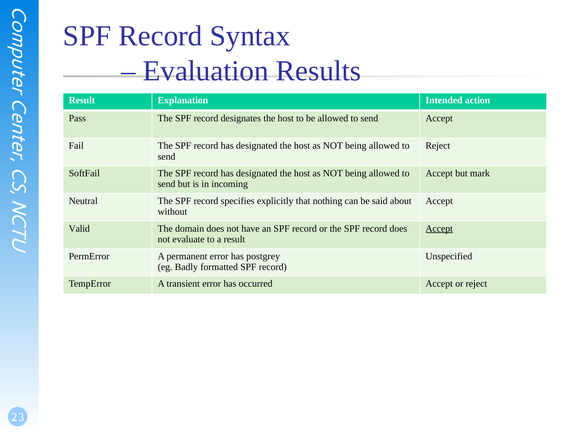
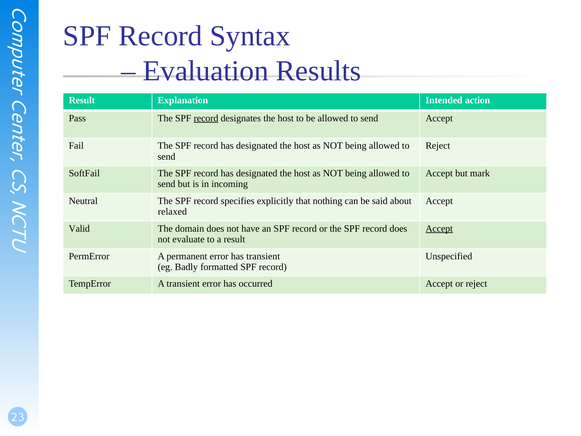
record underline: none -> present (206, 118)
without: without -> relaxed (172, 212)
has postgrey: postgrey -> transient (263, 256)
